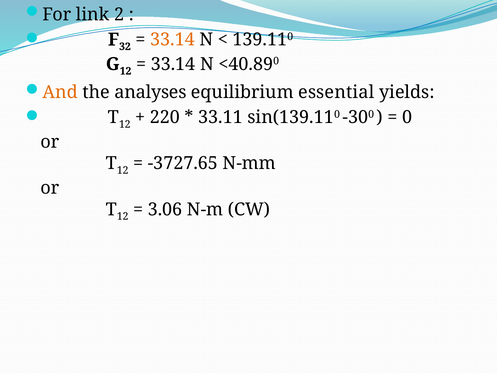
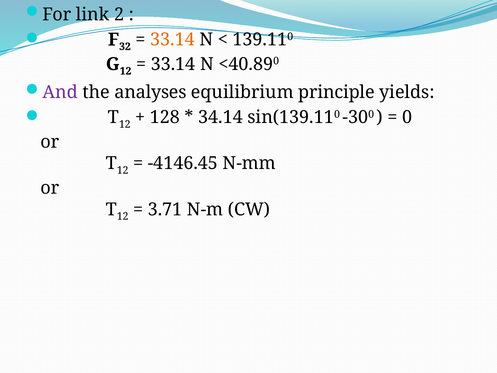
And colour: orange -> purple (60, 92)
essential: essential -> principle (336, 92)
220: 220 -> 128 (165, 117)
33.11: 33.11 -> 34.14 (221, 117)
-3727.65: -3727.65 -> -4146.45 (183, 163)
3.06: 3.06 -> 3.71 (165, 209)
